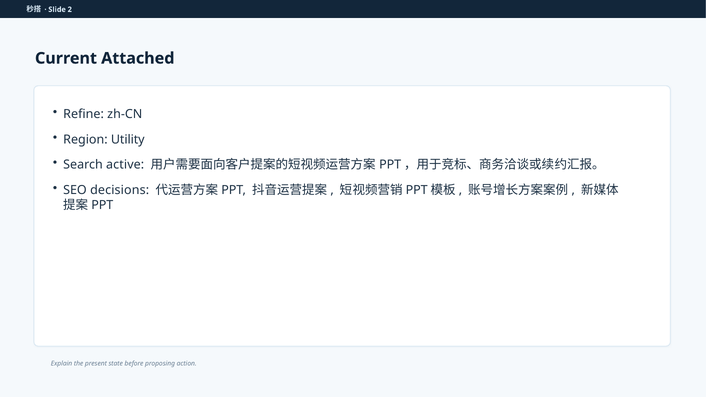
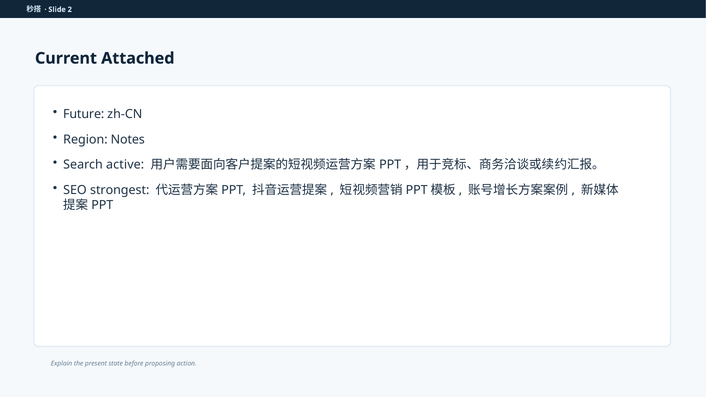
Refine: Refine -> Future (84, 114)
Utility: Utility -> Notes (128, 140)
decisions: decisions -> strongest (120, 190)
